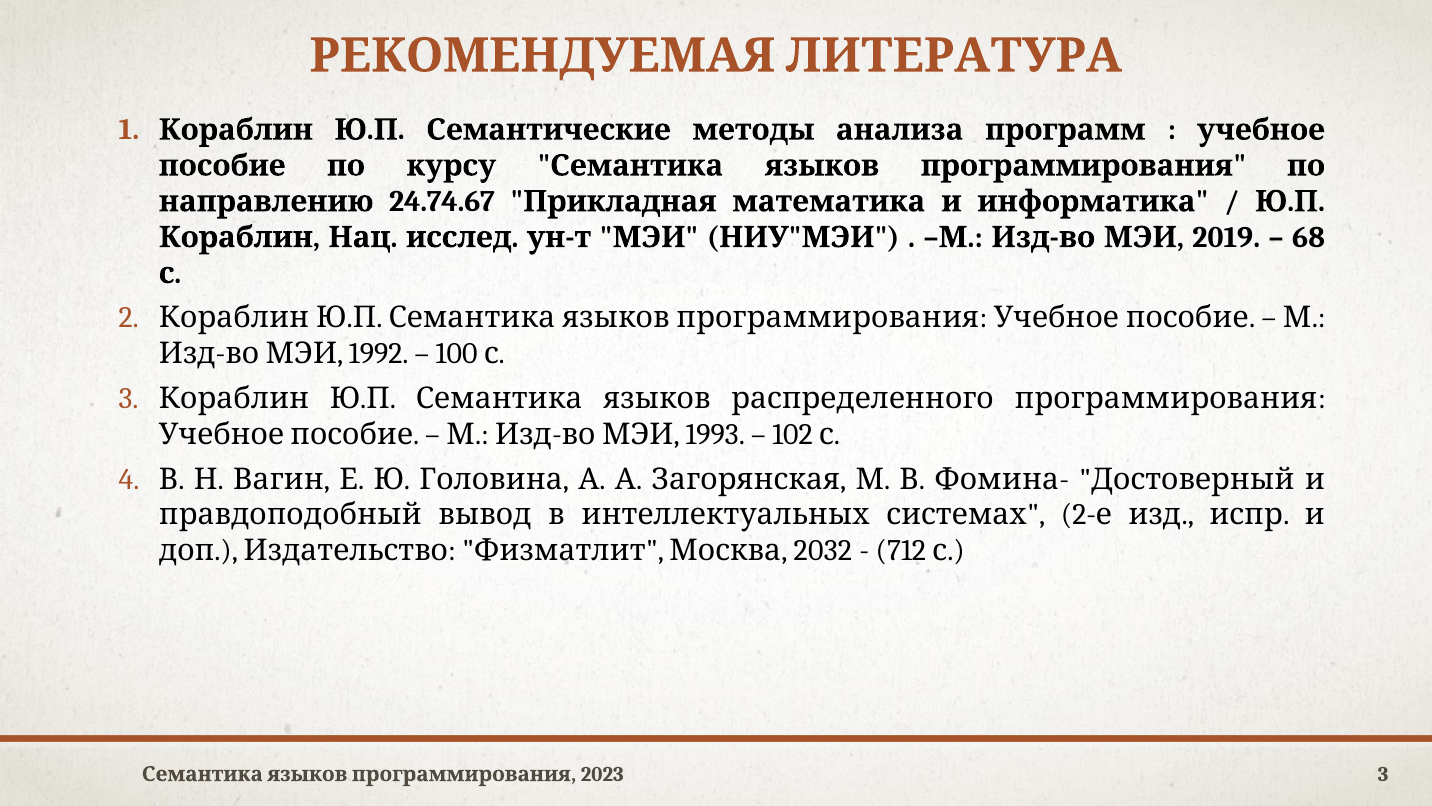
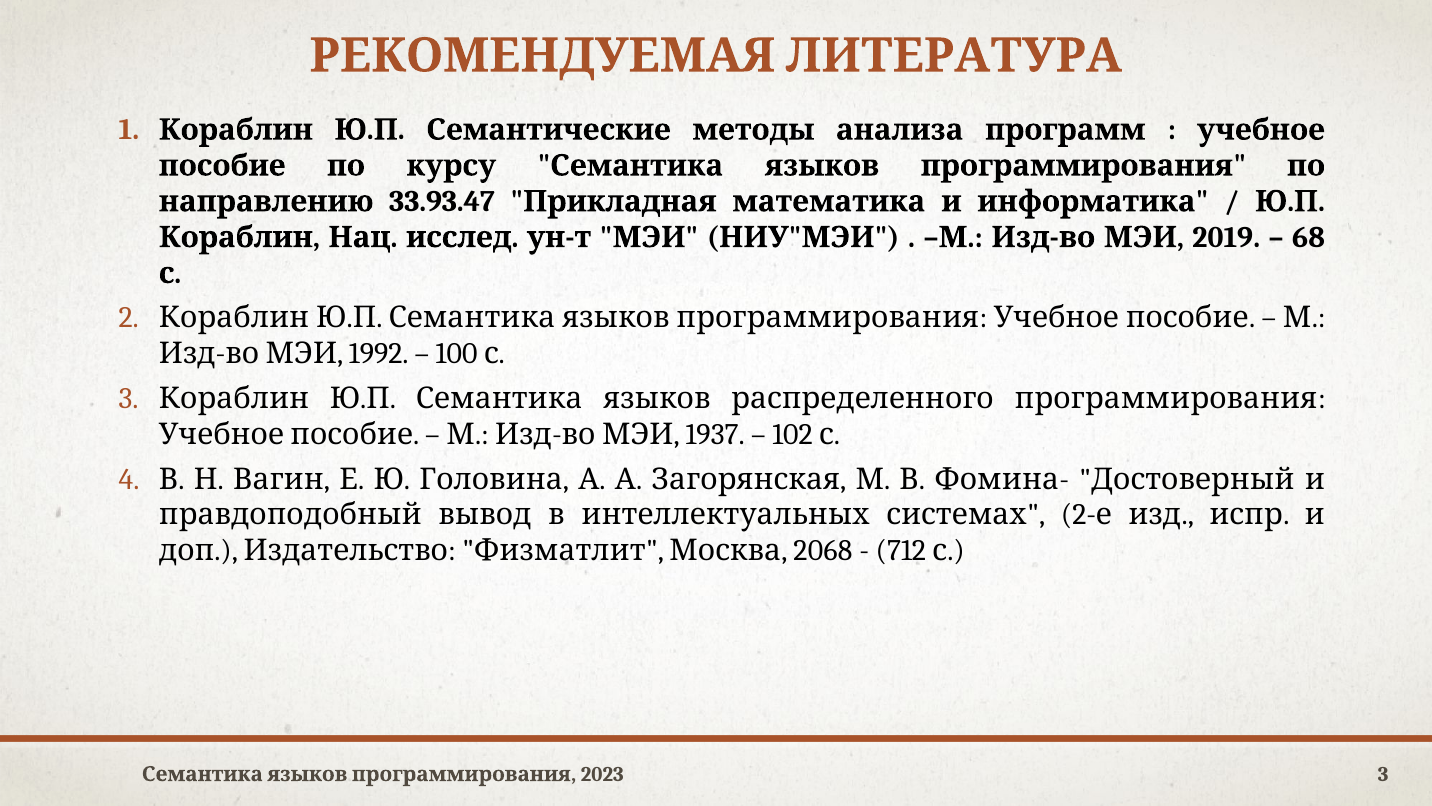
24.74.67: 24.74.67 -> 33.93.47 (442, 201)
1993: 1993 -> 1937 (715, 434)
2032: 2032 -> 2068 (823, 551)
